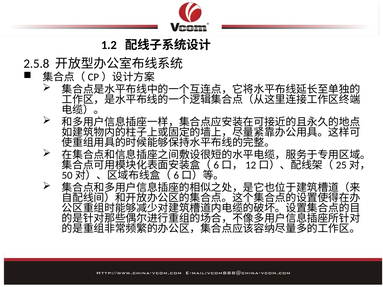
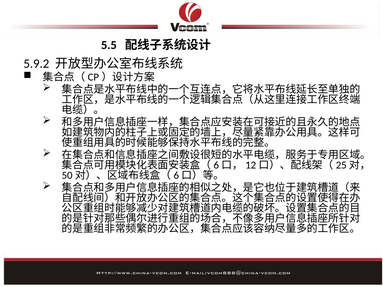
1.2: 1.2 -> 5.5 (109, 45)
2.5.8: 2.5.8 -> 5.9.2 (36, 64)
